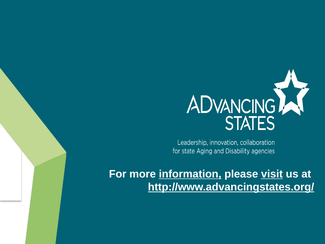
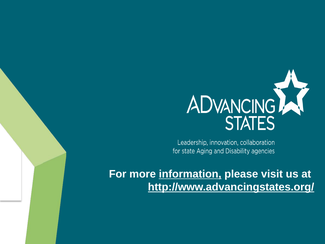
visit underline: present -> none (272, 174)
